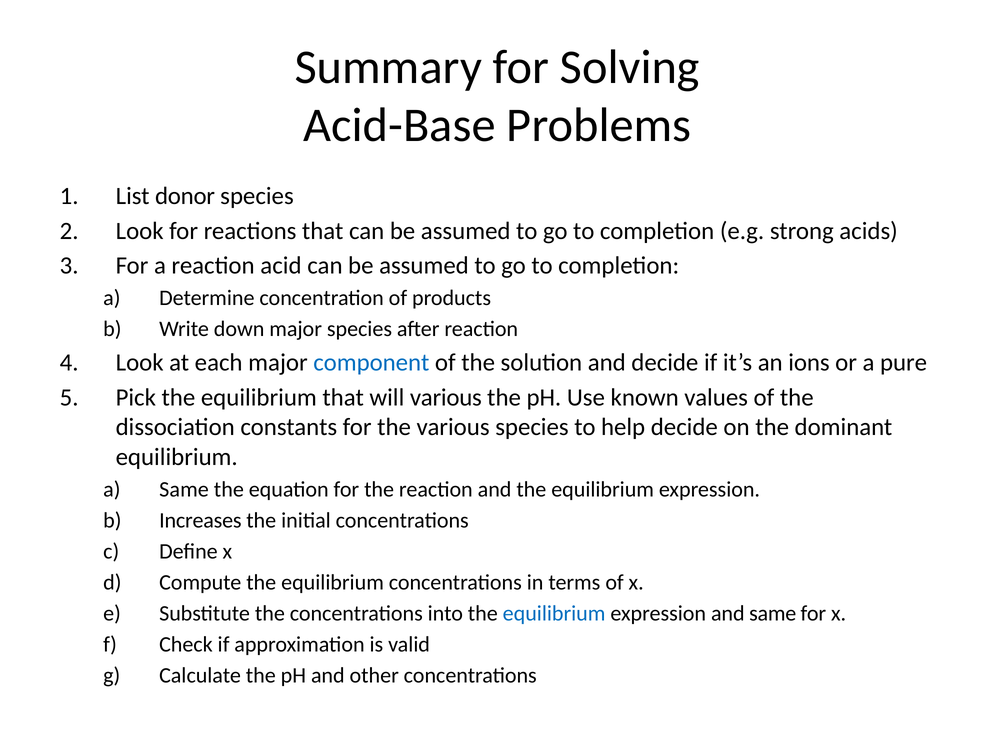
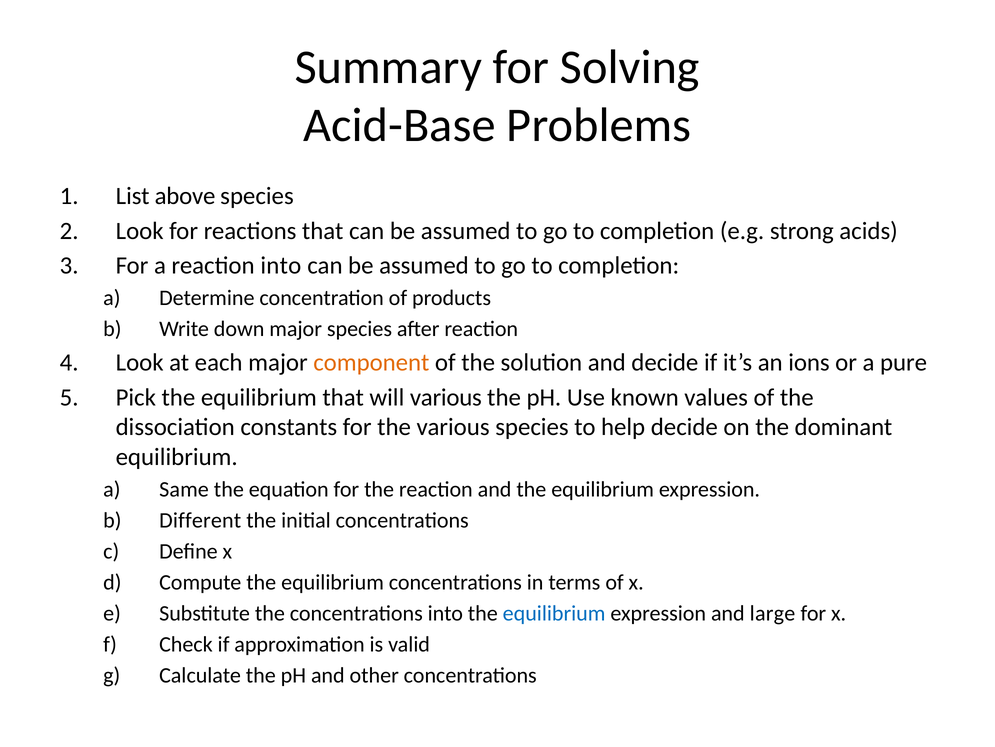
donor: donor -> above (185, 196)
reaction acid: acid -> into (281, 265)
component colour: blue -> orange (371, 362)
Increases: Increases -> Different (200, 520)
and same: same -> large (773, 613)
